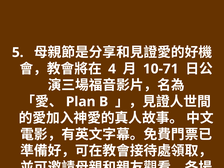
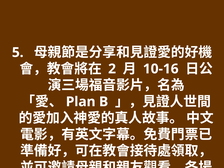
4: 4 -> 2 (112, 69)
10-71: 10-71 -> 10-16 (161, 69)
